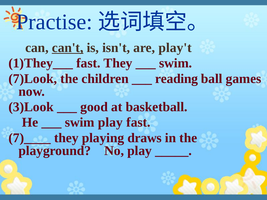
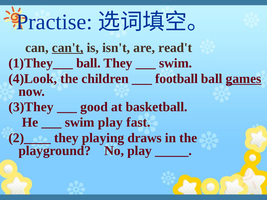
play't: play't -> read't (175, 48)
1)They___ fast: fast -> ball (88, 63)
7)Look: 7)Look -> 4)Look (33, 79)
reading: reading -> football (177, 79)
games underline: none -> present (244, 79)
3)Look: 3)Look -> 3)They (31, 107)
7)____: 7)____ -> 2)____ (30, 138)
